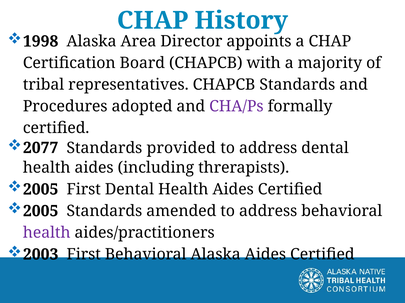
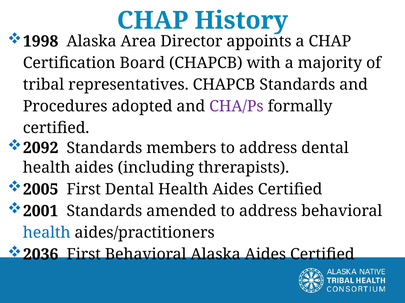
2077: 2077 -> 2092 (41, 148)
provided: provided -> members (181, 148)
2005: 2005 -> 2001 (41, 212)
health colour: purple -> blue (47, 233)
2003: 2003 -> 2036 (41, 255)
